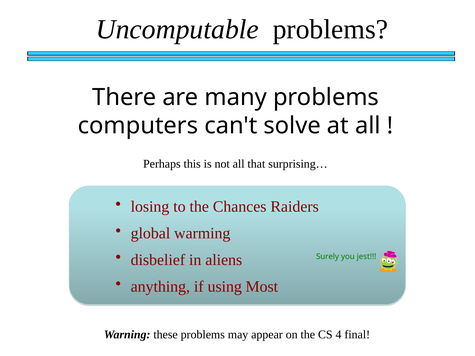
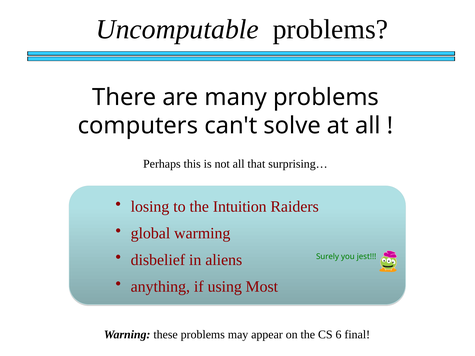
Chances: Chances -> Intuition (240, 207)
4: 4 -> 6 (338, 335)
